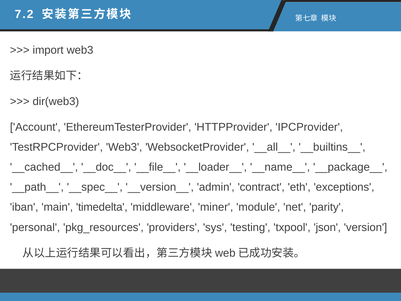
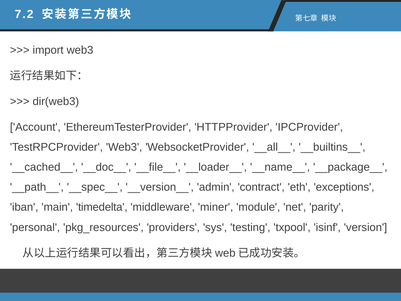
json: json -> isinf (327, 227)
